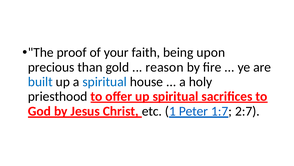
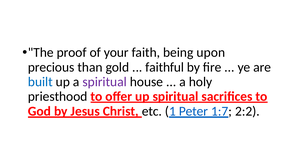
reason: reason -> faithful (165, 67)
spiritual colour: blue -> purple (105, 81)
2:7: 2:7 -> 2:2 (247, 111)
